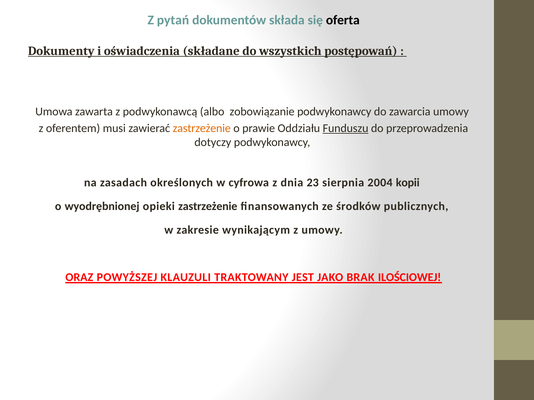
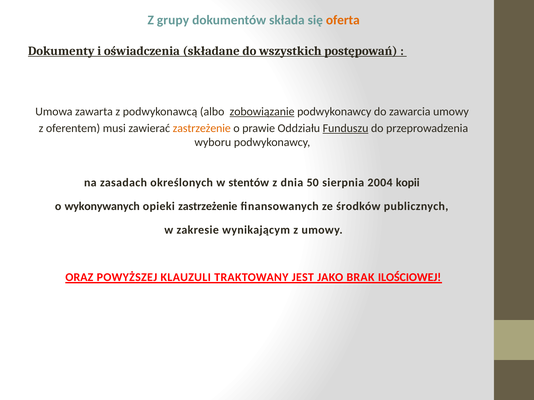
pytań: pytań -> grupy (173, 20)
oferta colour: black -> orange (343, 20)
zobowiązanie underline: none -> present (262, 112)
dotyczy: dotyczy -> wyboru (213, 143)
cyfrowa: cyfrowa -> stentów (249, 183)
23: 23 -> 50 (313, 183)
wyodrębnionej: wyodrębnionej -> wykonywanych (102, 207)
